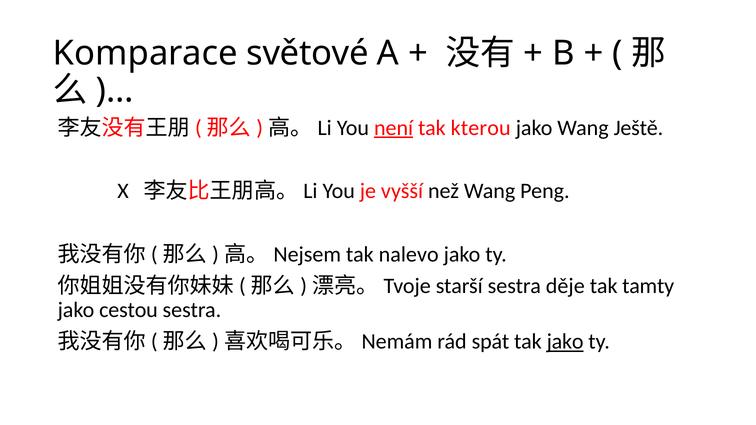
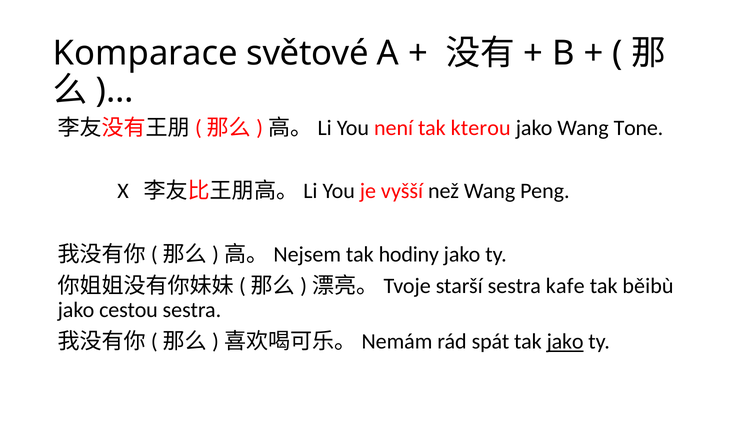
není underline: present -> none (394, 128)
Ještě: Ještě -> Tone (638, 128)
nalevo: nalevo -> hodiny (409, 255)
děje: děje -> kafe (565, 286)
tamty: tamty -> běibù (648, 286)
